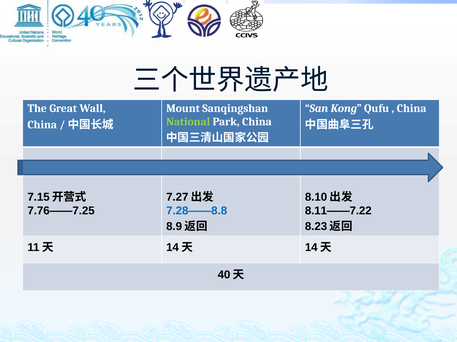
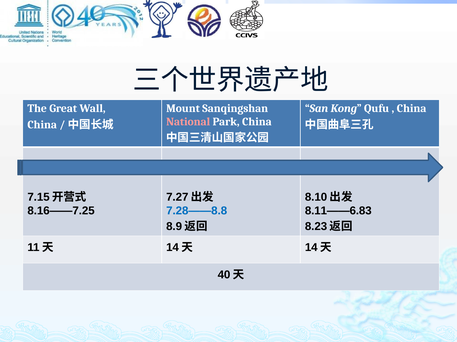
National colour: light green -> pink (188, 122)
7.76——7.25: 7.76——7.25 -> 8.16——7.25 (61, 211)
8.11——7.22: 8.11——7.22 -> 8.11——6.83 (338, 211)
